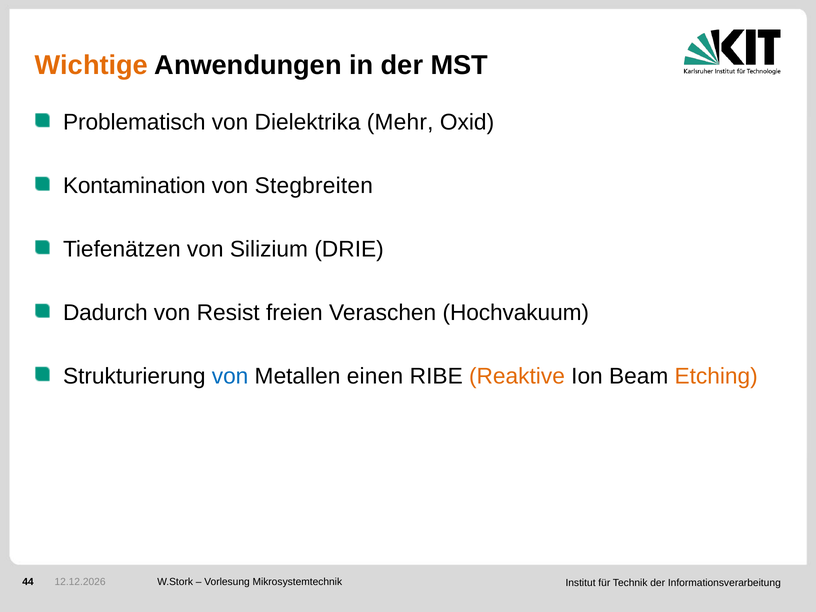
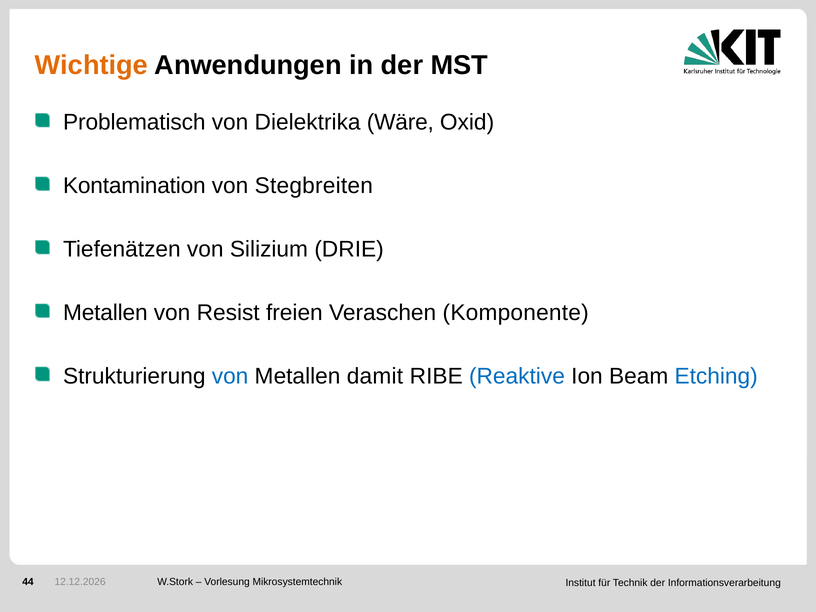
Mehr: Mehr -> Wäre (400, 122)
Dadurch: Dadurch -> Metallen (105, 313)
Hochvakuum: Hochvakuum -> Komponente (516, 313)
einen: einen -> damit (375, 376)
Reaktive colour: orange -> blue (517, 376)
Etching colour: orange -> blue (716, 376)
